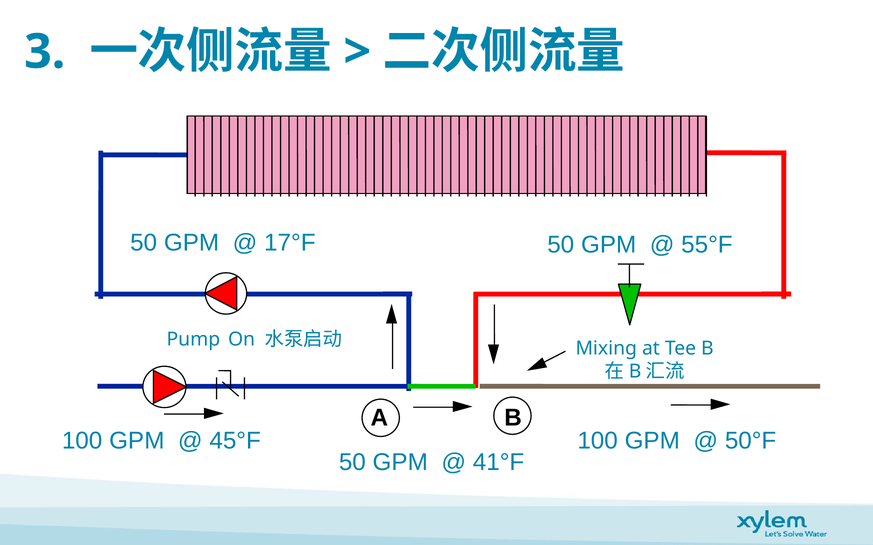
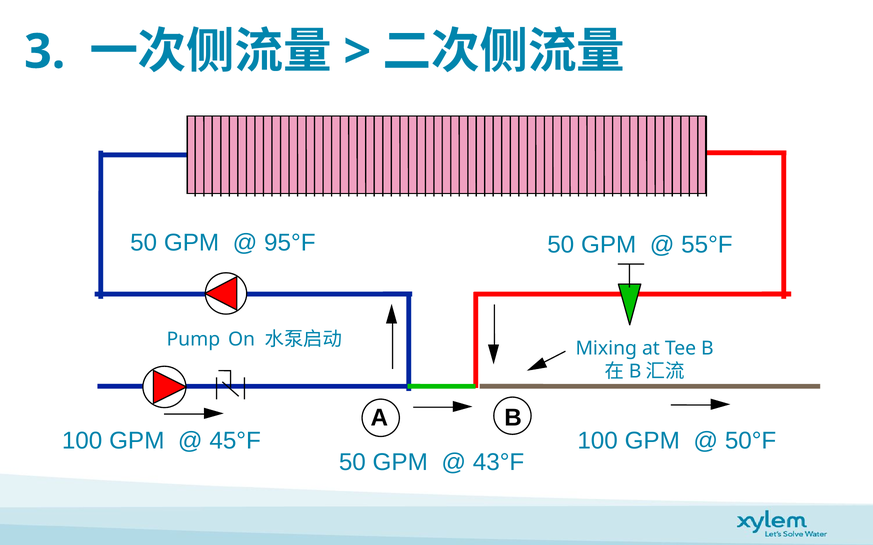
17°F: 17°F -> 95°F (290, 243)
41°F: 41°F -> 43°F (499, 463)
